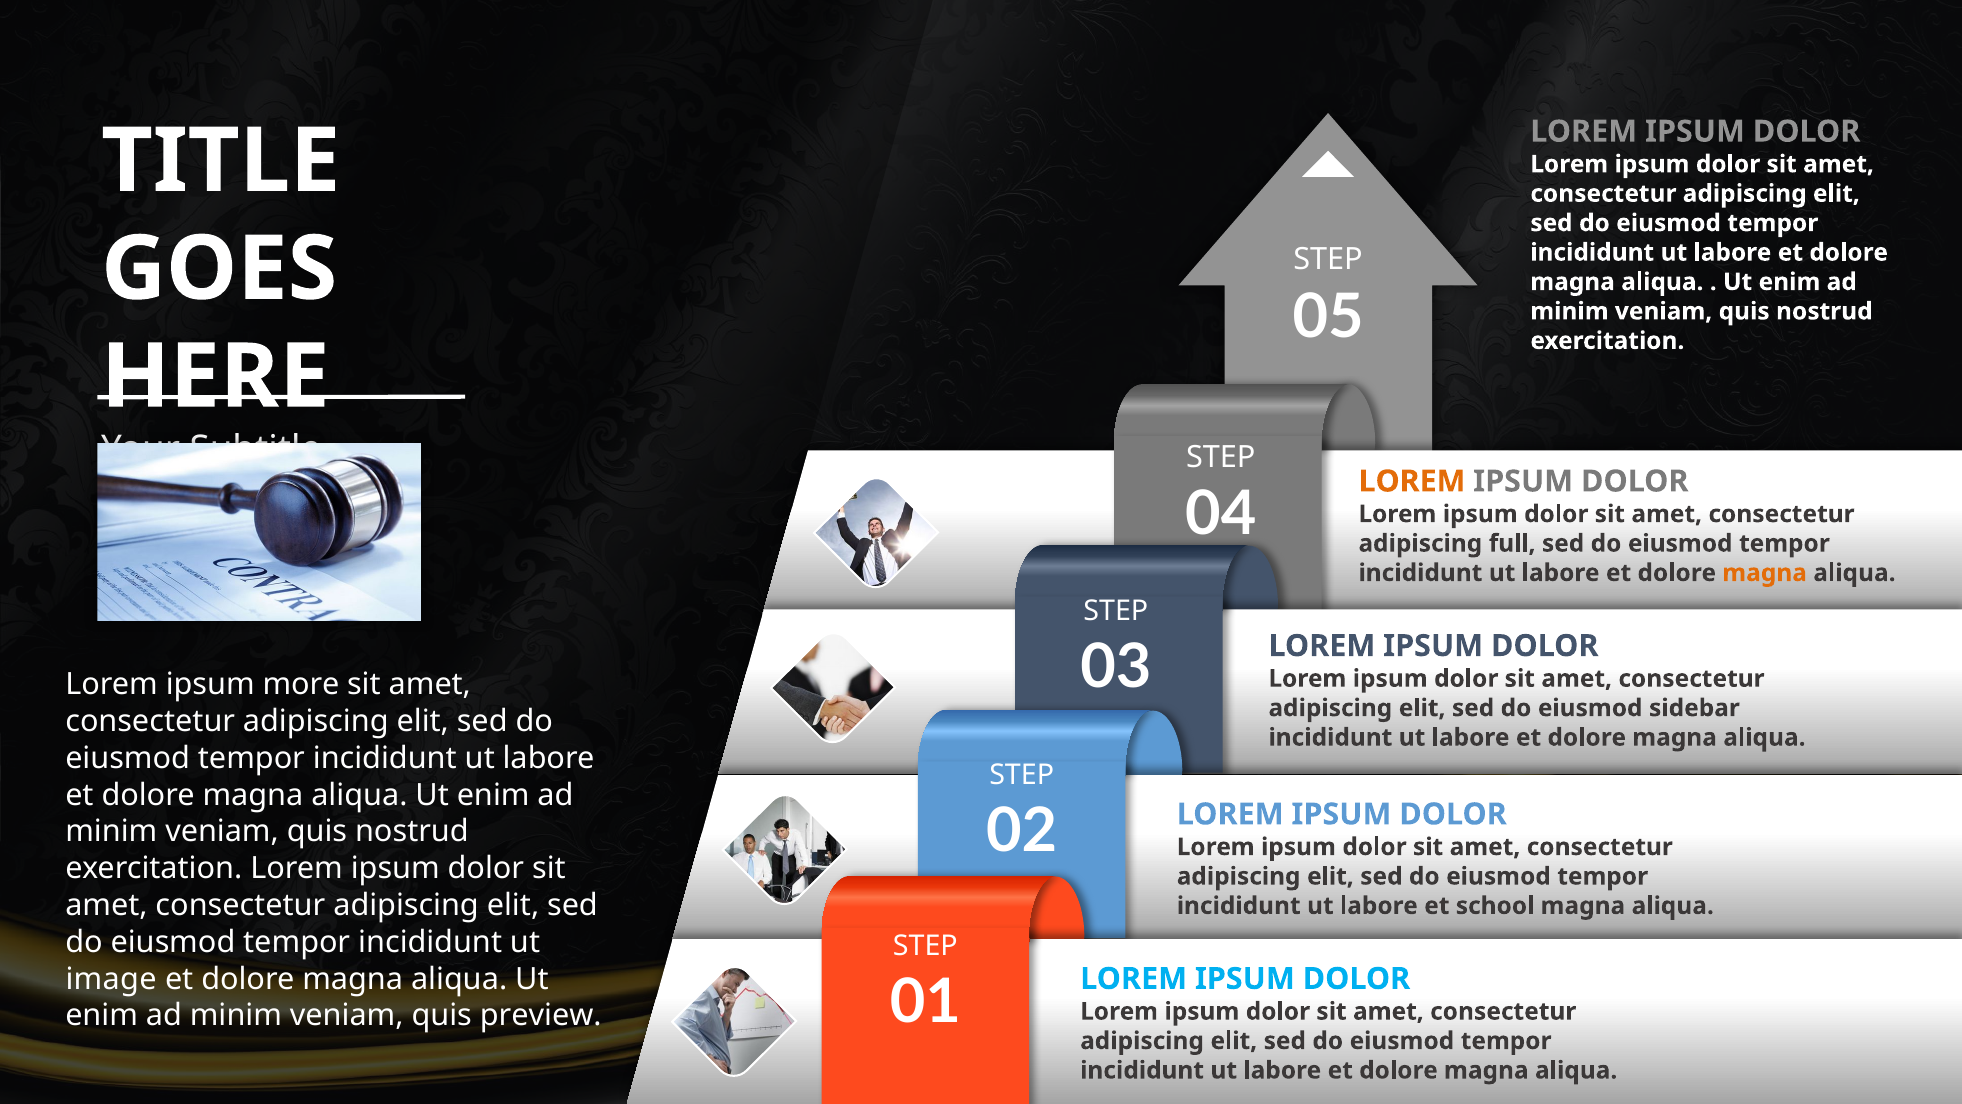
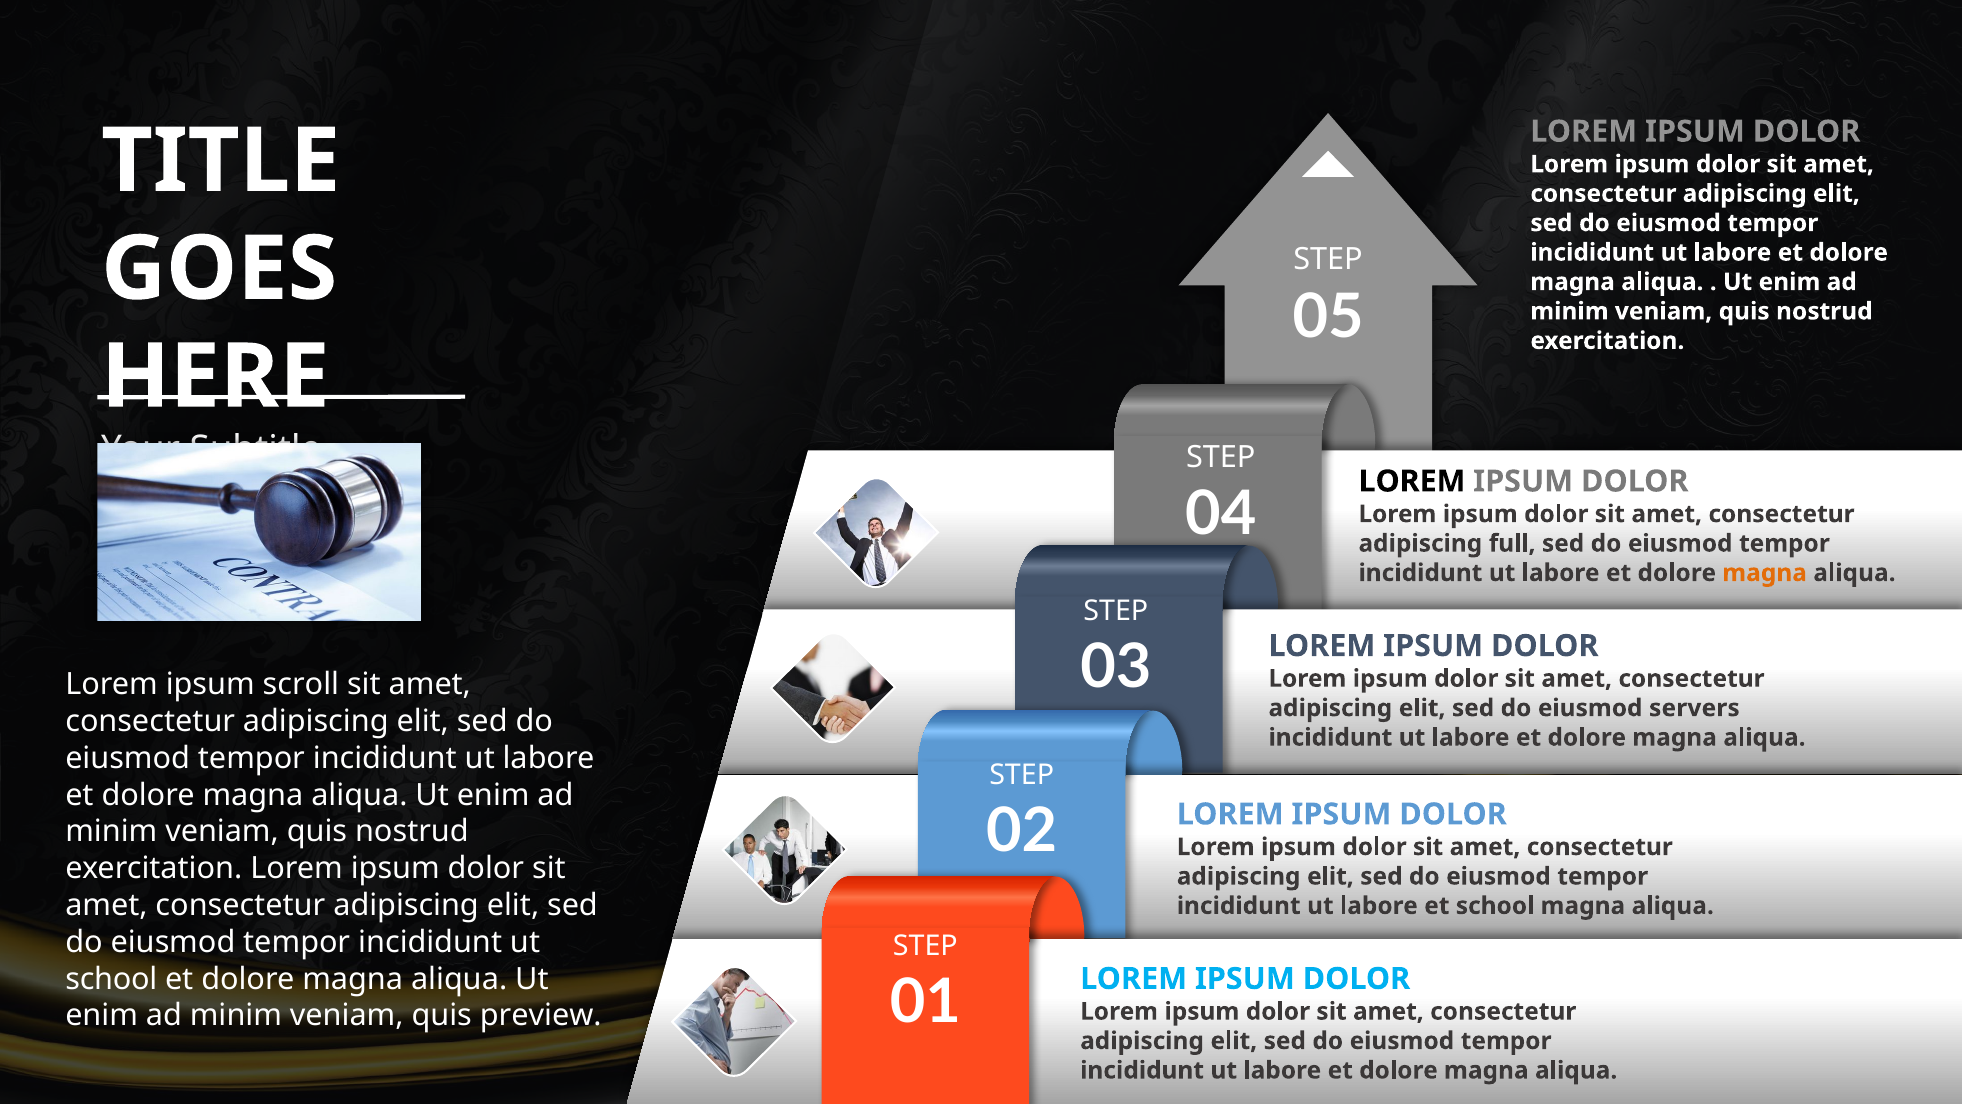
LOREM colour: orange -> black (1412, 481)
more: more -> scroll (301, 684)
sidebar: sidebar -> servers (1694, 708)
image: image -> school (111, 979)
